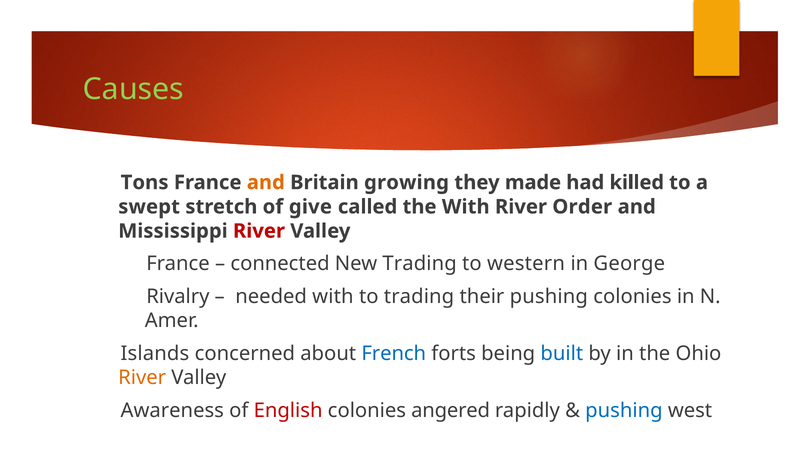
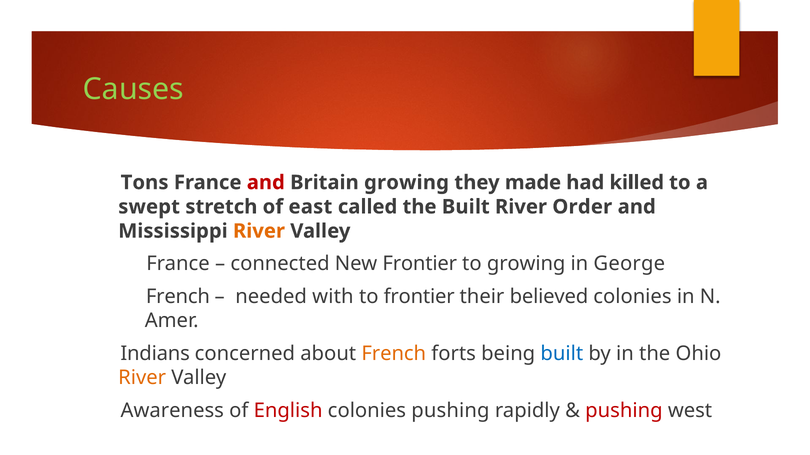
and colour: orange -> red (266, 183)
give: give -> east (310, 207)
the With: With -> Built (466, 207)
River colour: red -> orange (259, 231)
New Trading: Trading -> Frontier (420, 264)
to western: western -> growing (526, 264)
Rivalry: Rivalry -> French (178, 297)
to trading: trading -> frontier (419, 297)
their pushing: pushing -> believed (549, 297)
Islands: Islands -> Indians (155, 354)
French colour: blue -> orange (394, 354)
colonies angered: angered -> pushing (450, 411)
pushing colour: blue -> red (624, 411)
